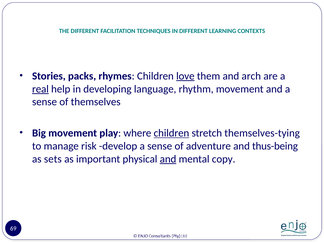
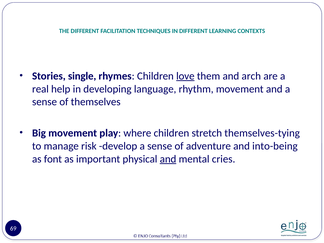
packs: packs -> single (82, 76)
real underline: present -> none (40, 89)
children underline: present -> none (171, 133)
thus-being: thus-being -> into-being (275, 146)
sets: sets -> font (53, 159)
copy: copy -> cries (224, 159)
